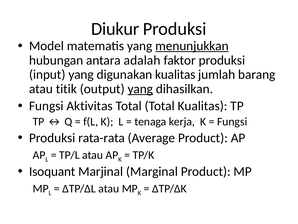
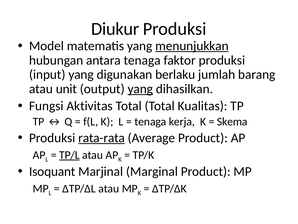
antara adalah: adalah -> tenaga (142, 60)
digunakan kualitas: kualitas -> berlaku (175, 74)
titik: titik -> unit (66, 89)
Fungsi: Fungsi -> Skema (232, 121)
rata-rata underline: none -> present (102, 138)
TP/L underline: none -> present (69, 155)
